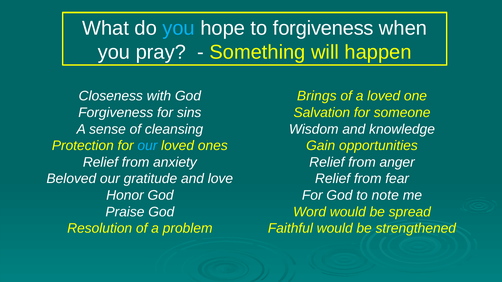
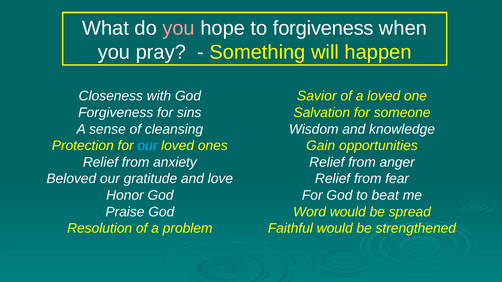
you colour: light blue -> pink (179, 28)
Brings: Brings -> Savior (317, 96)
note: note -> beat (385, 196)
